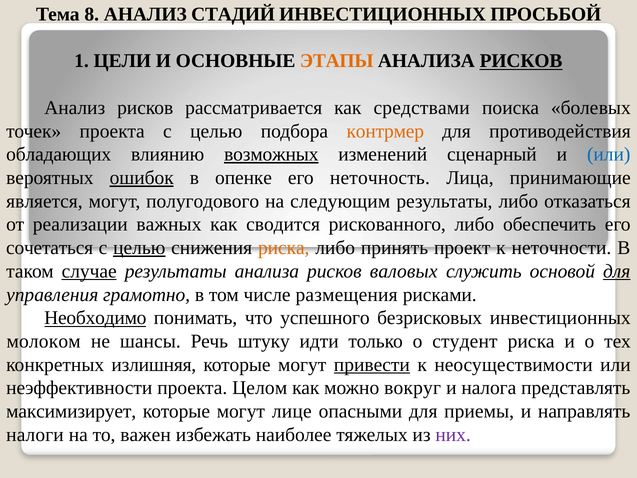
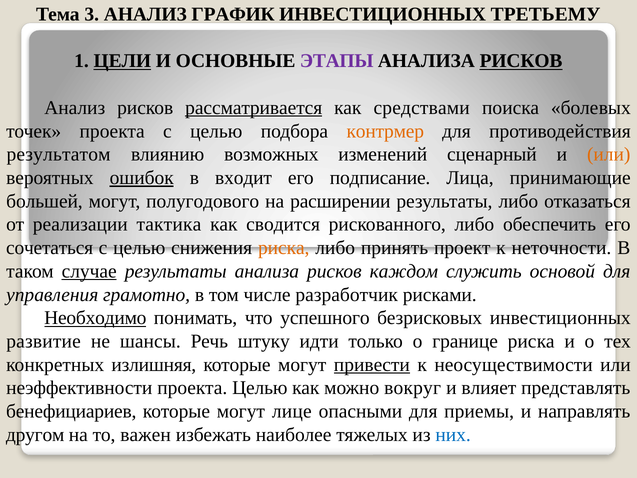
8: 8 -> 3 (92, 14)
СТАДИЙ: СТАДИЙ -> ГРАФИК (233, 14)
ПРОСЬБОЙ: ПРОСЬБОЙ -> ТРЕТЬЕМУ (546, 14)
ЦЕЛИ underline: none -> present (122, 61)
ЭТАПЫ colour: orange -> purple (337, 61)
рассматривается underline: none -> present (254, 108)
обладающих: обладающих -> результатом (59, 154)
возможных underline: present -> none (271, 154)
или colour: blue -> orange (609, 154)
опенке: опенке -> входит (244, 178)
неточность: неточность -> подписание (380, 178)
является: является -> большей (44, 201)
следующим: следующим -> расширении (340, 201)
важных: важных -> тактика (169, 224)
целью underline: present -> none (139, 248)
валовых: валовых -> каждом (404, 271)
для underline: present -> none (617, 271)
размещения: размещения -> разработчик (347, 294)
молоком: молоком -> развитие (44, 341)
студент: студент -> границе (465, 341)
проекта Целом: Целом -> Целью (260, 388)
налога: налога -> влияет (489, 388)
максимизирует: максимизирует -> бенефициариев (71, 411)
налоги: налоги -> другом (35, 435)
них colour: purple -> blue (453, 435)
